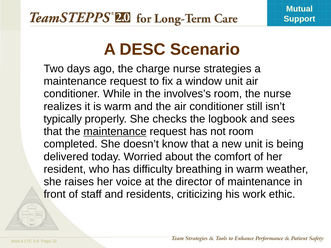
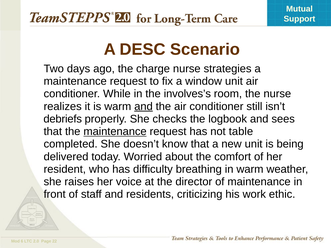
and underline: none -> present (143, 106)
typically: typically -> debriefs (63, 119)
not room: room -> table (241, 132)
